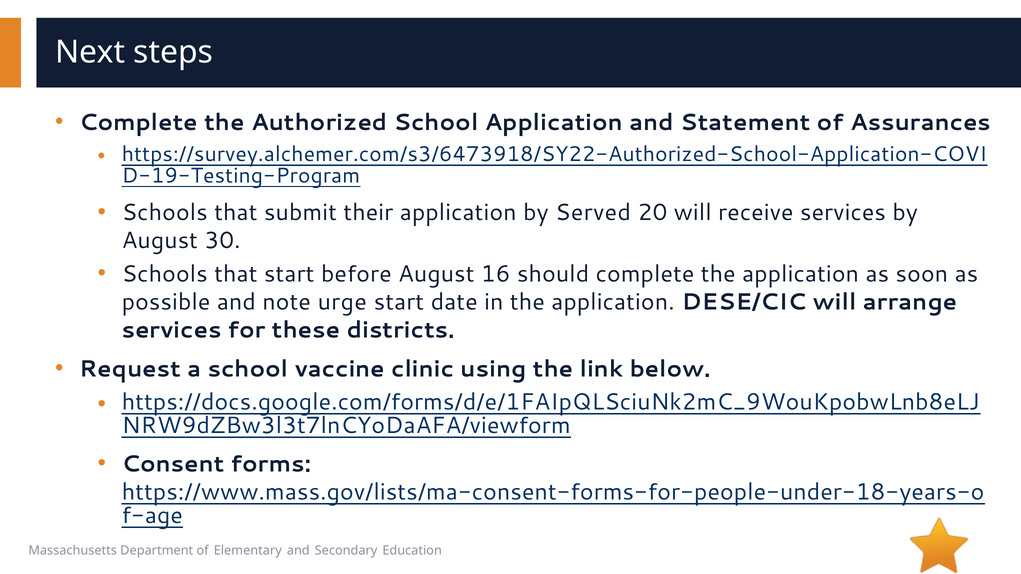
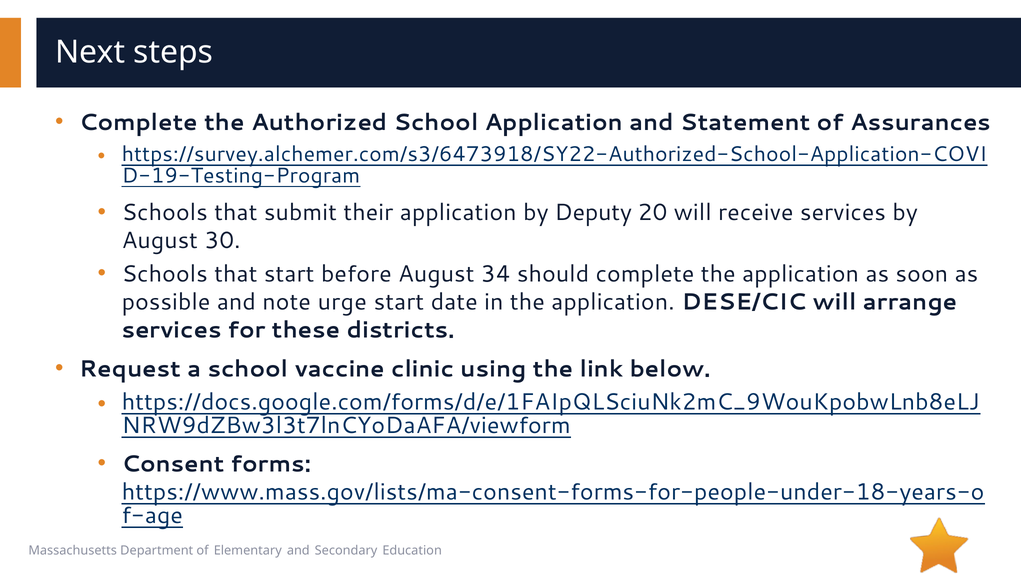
Served: Served -> Deputy (593, 213)
16: 16 -> 34 (496, 274)
